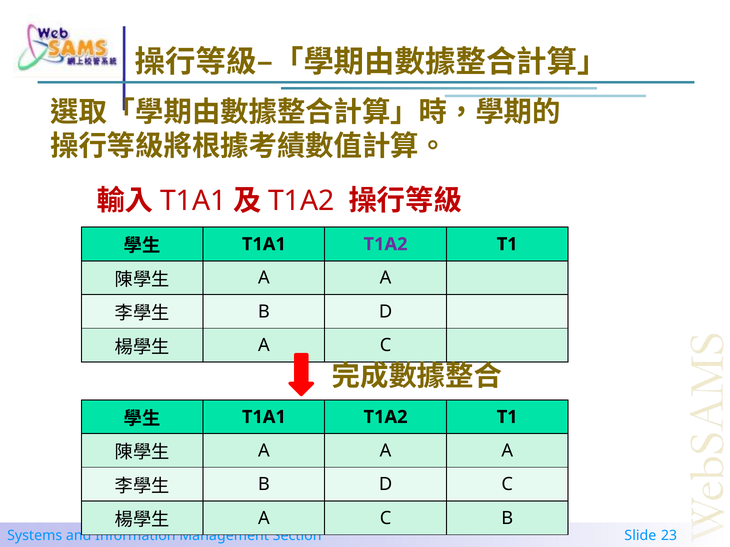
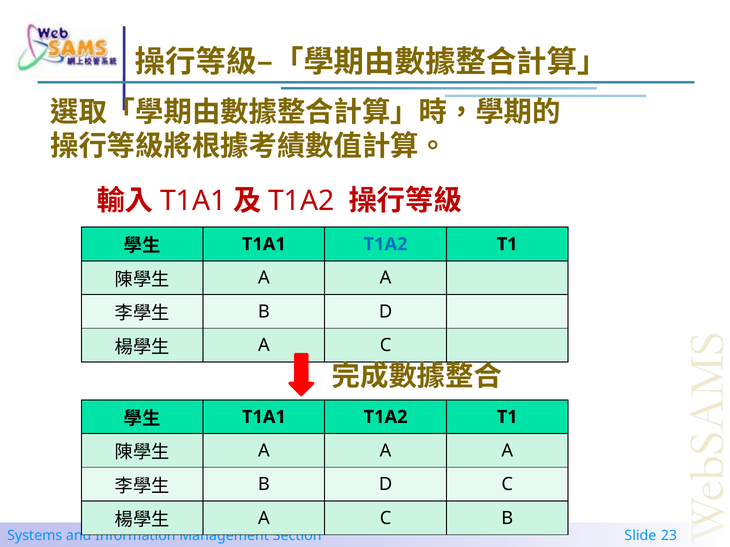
T1A2 colour: purple -> blue (386, 244)
